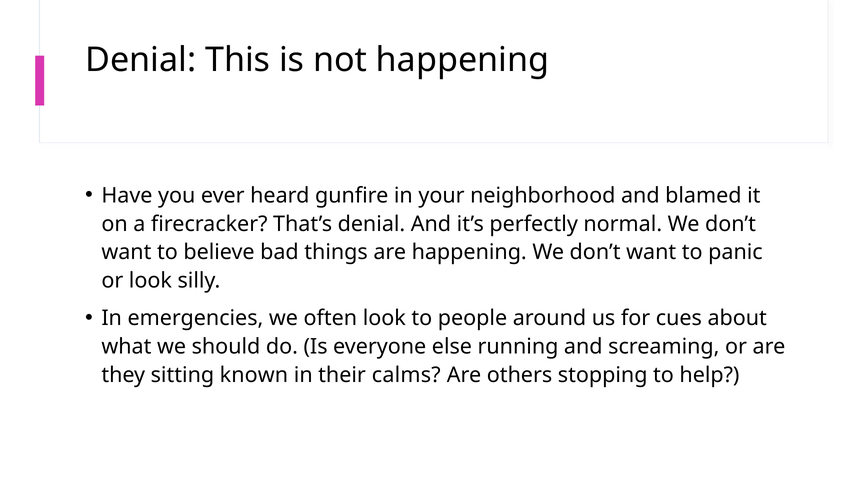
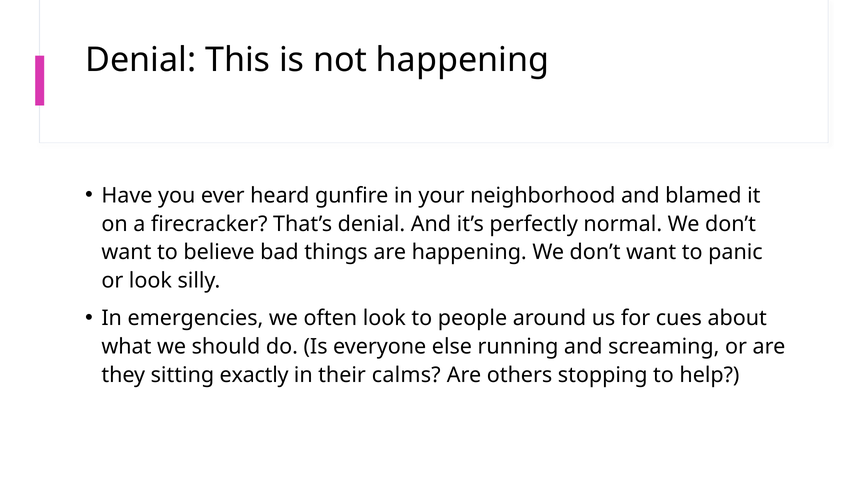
known: known -> exactly (254, 375)
